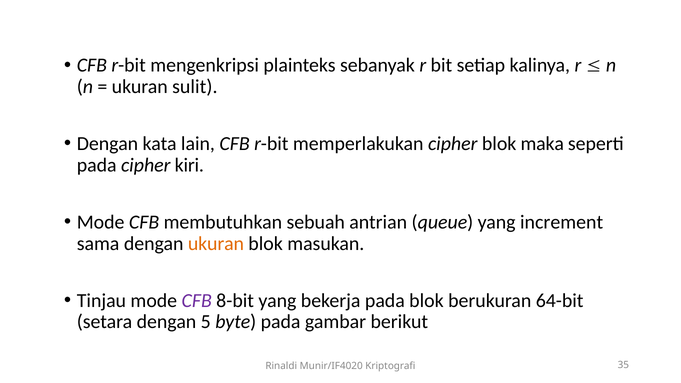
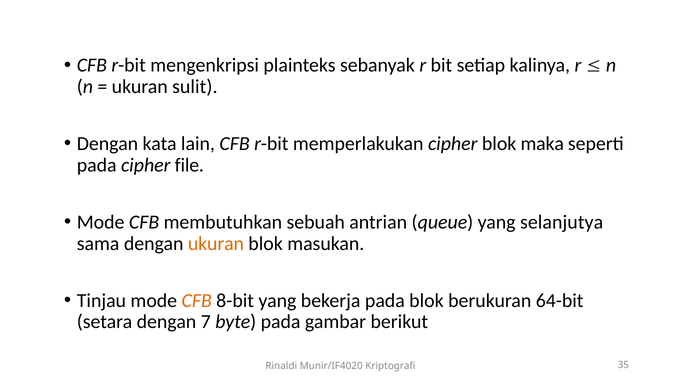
kiri: kiri -> file (189, 165)
increment: increment -> selanjutya (562, 222)
CFB colour: purple -> orange (197, 301)
5: 5 -> 7 (206, 322)
